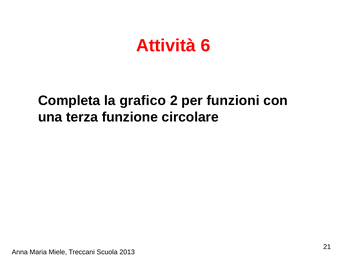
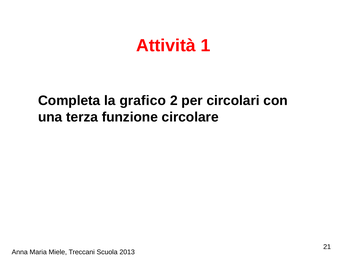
6: 6 -> 1 (205, 46)
funzioni: funzioni -> circolari (233, 101)
